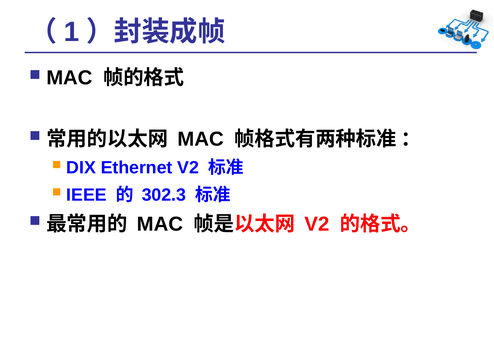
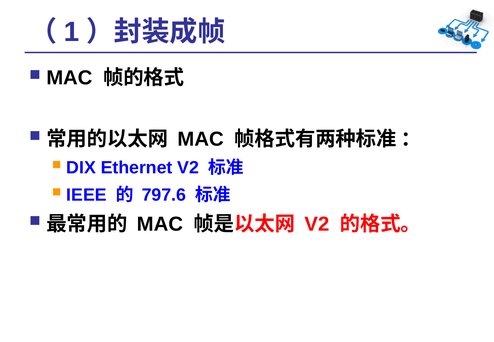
302.3: 302.3 -> 797.6 (164, 195)
